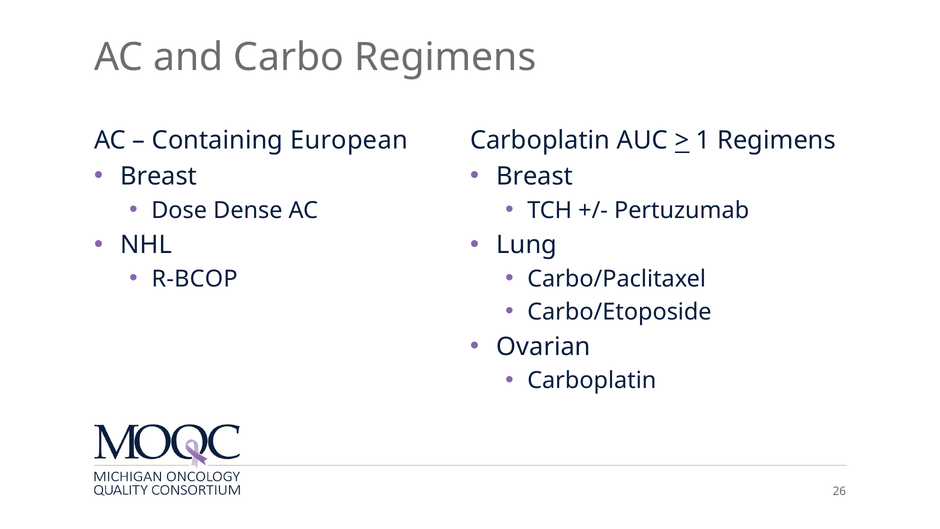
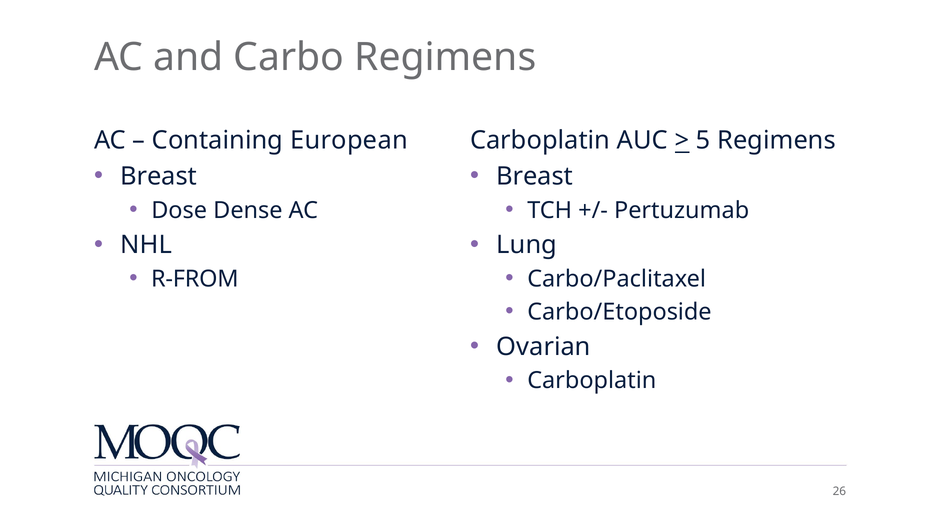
1: 1 -> 5 (703, 141)
R-BCOP: R-BCOP -> R-FROM (195, 279)
